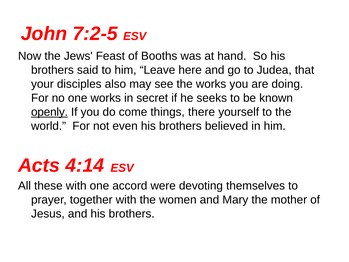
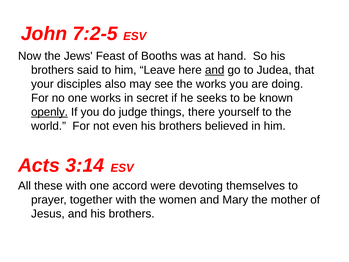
and underline: none -> present (215, 70)
come: come -> judge (133, 112)
4:14: 4:14 -> 3:14 (85, 165)
